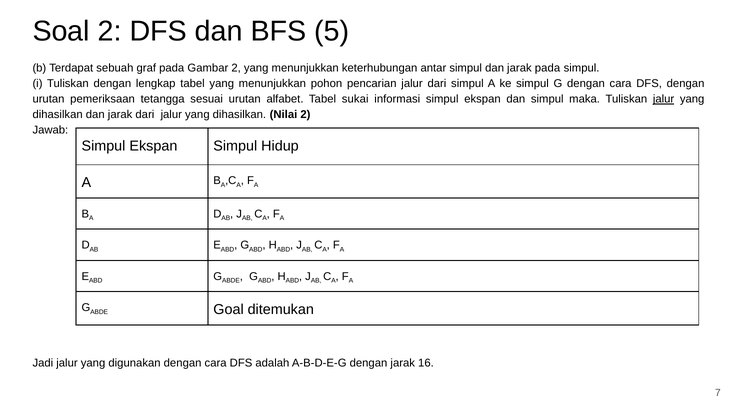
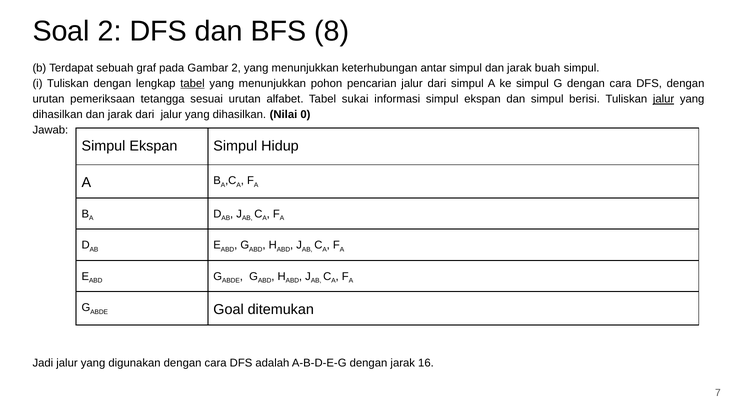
5: 5 -> 8 (332, 31)
jarak pada: pada -> buah (548, 68)
tabel underline: none -> present (192, 84)
maka: maka -> berisi (585, 99)
Nilai 2: 2 -> 0 (305, 115)
